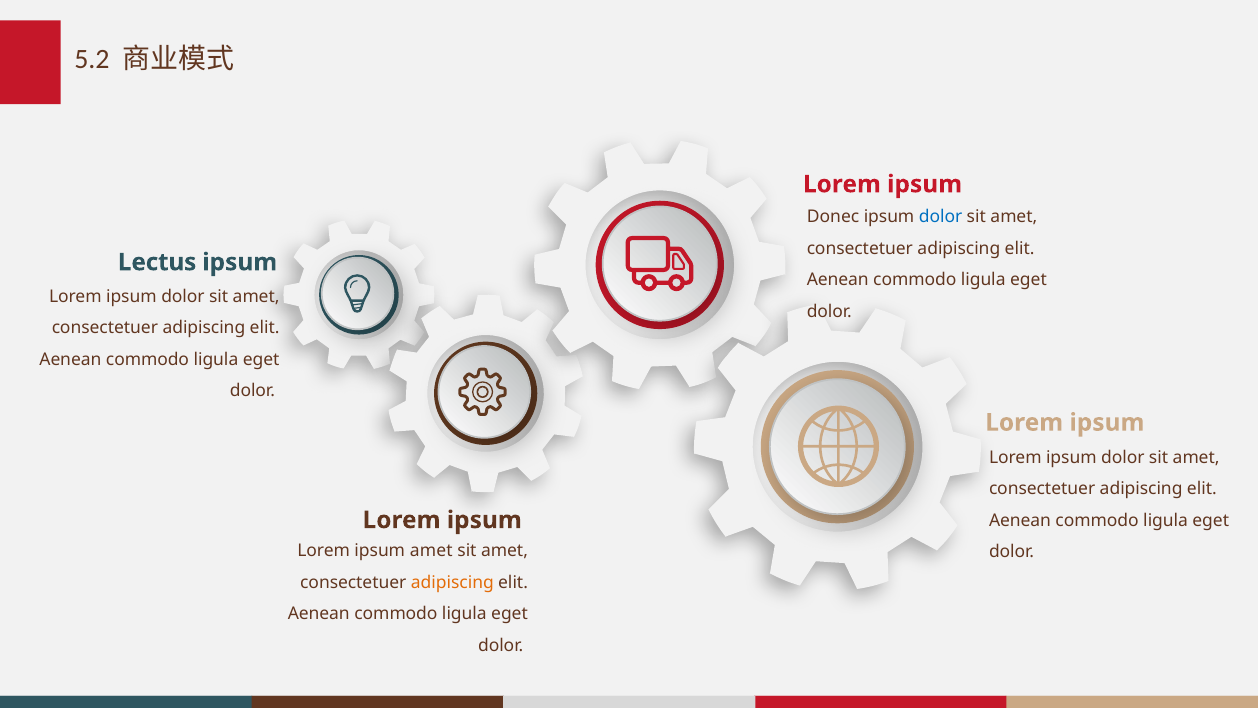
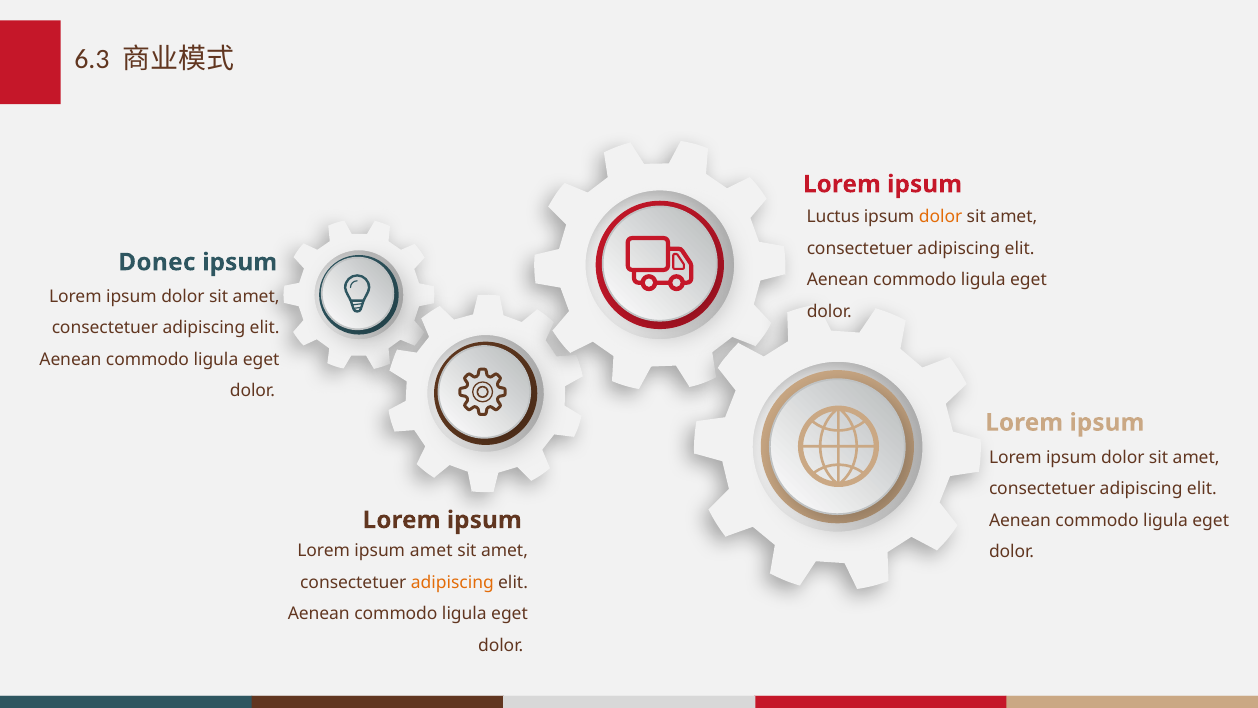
5.2: 5.2 -> 6.3 (92, 59)
Donec: Donec -> Luctus (833, 217)
dolor colour: blue -> orange (941, 217)
Lectus: Lectus -> Donec (157, 262)
